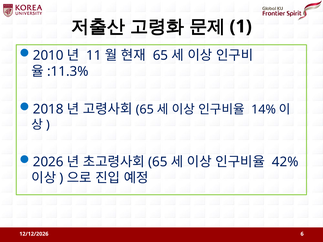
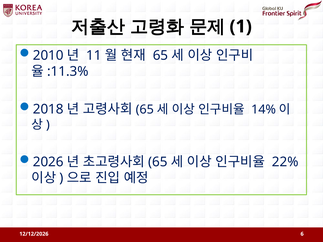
42%: 42% -> 22% (285, 162)
